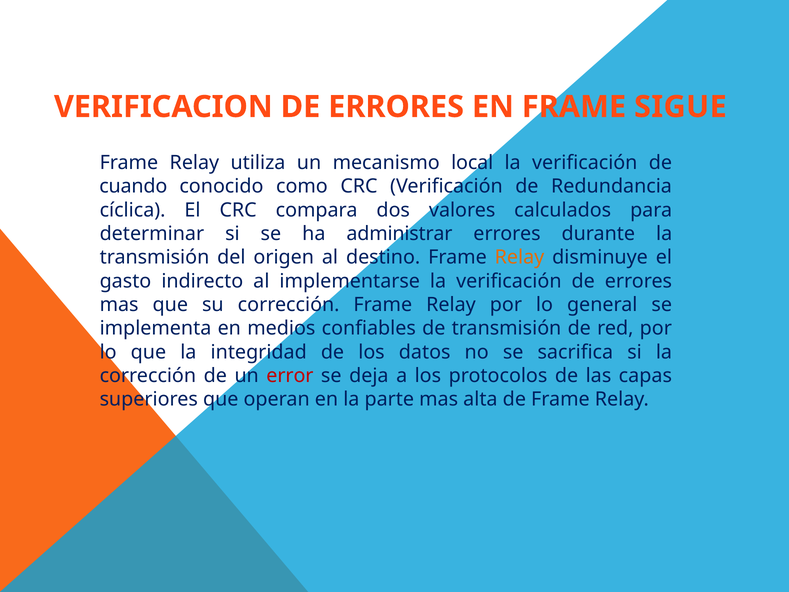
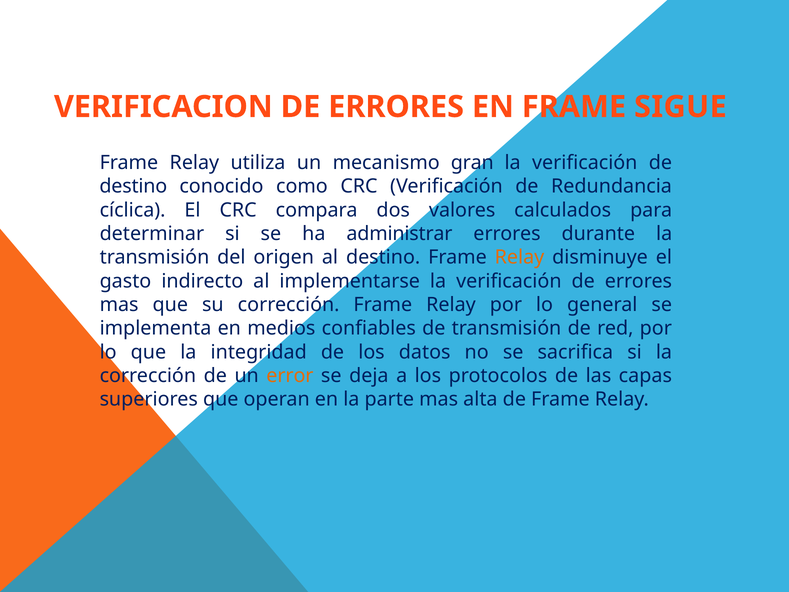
local: local -> gran (472, 163)
cuando: cuando -> destino (133, 186)
error colour: red -> orange (290, 376)
